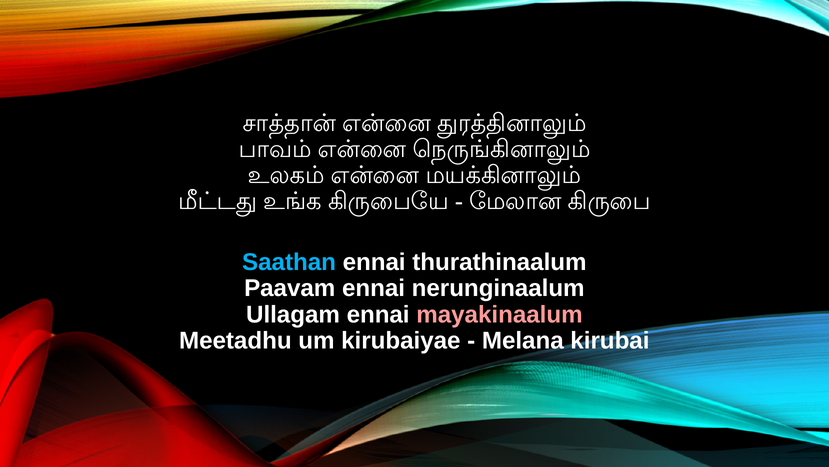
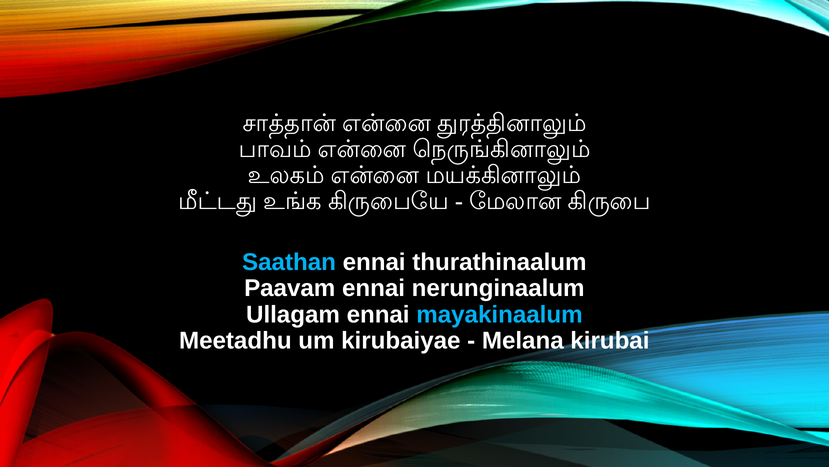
mayakinaalum colour: pink -> light blue (499, 314)
